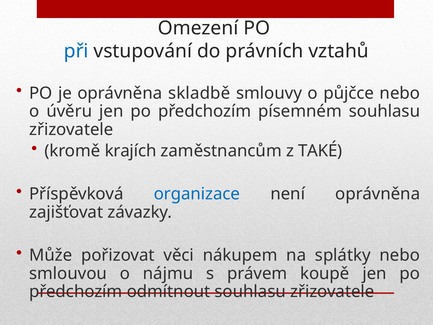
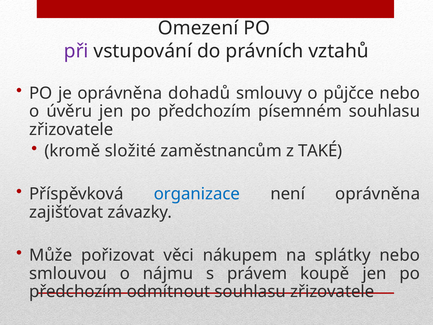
při colour: blue -> purple (76, 51)
skladbě: skladbě -> dohadů (199, 93)
krajích: krajích -> složité (130, 151)
